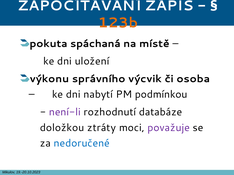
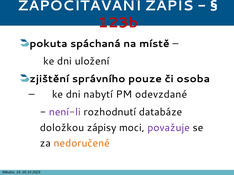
123b colour: orange -> red (118, 23)
výkonu: výkonu -> zjištění (49, 79)
výcvik: výcvik -> pouze (145, 79)
podmínkou: podmínkou -> odevzdané (161, 95)
ztráty: ztráty -> zápisy (102, 128)
nedoručené colour: blue -> orange (82, 144)
